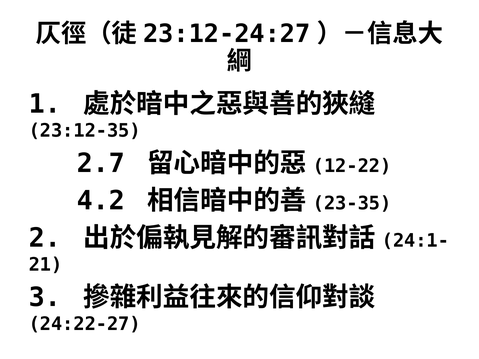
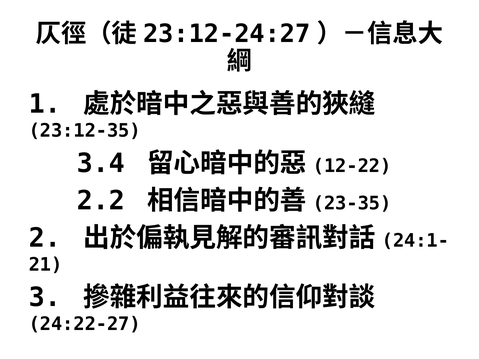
2.7: 2.7 -> 3.4 (101, 164)
4.2: 4.2 -> 2.2 (101, 201)
